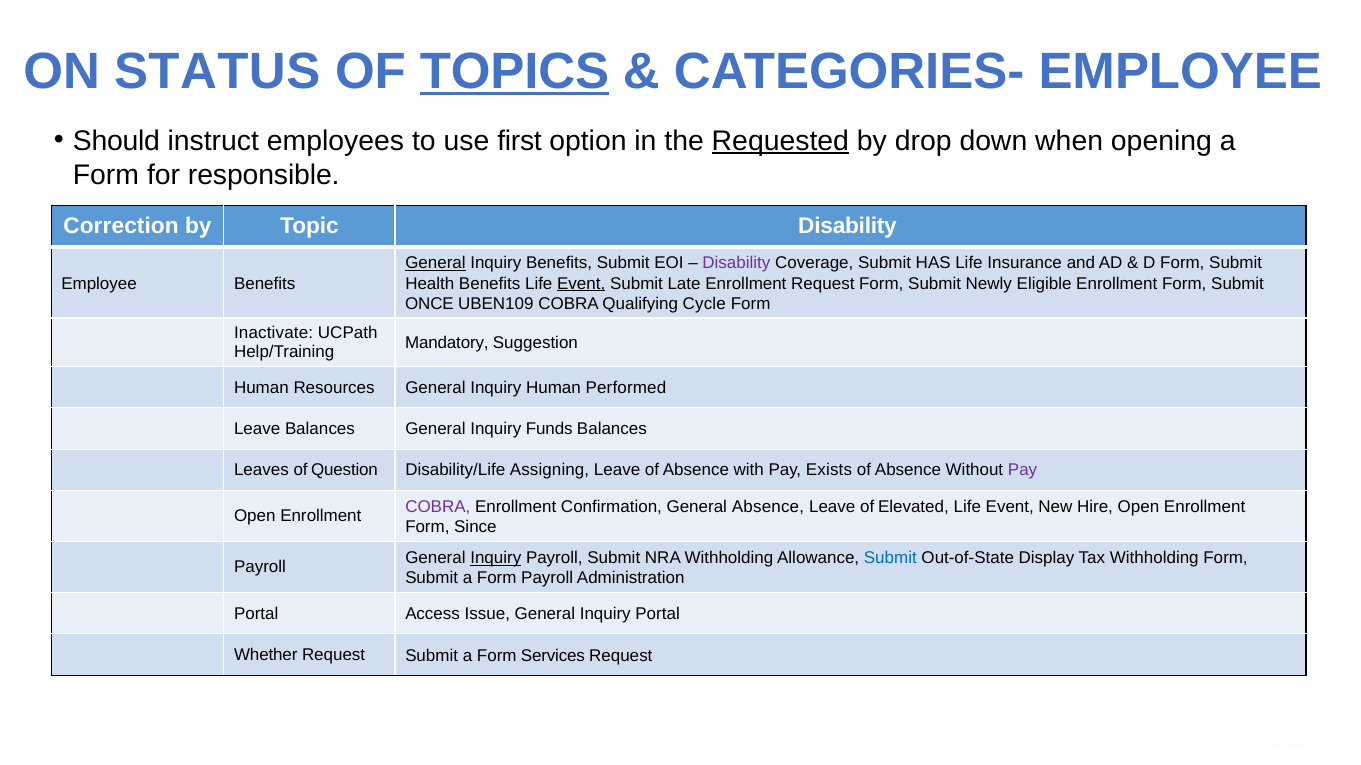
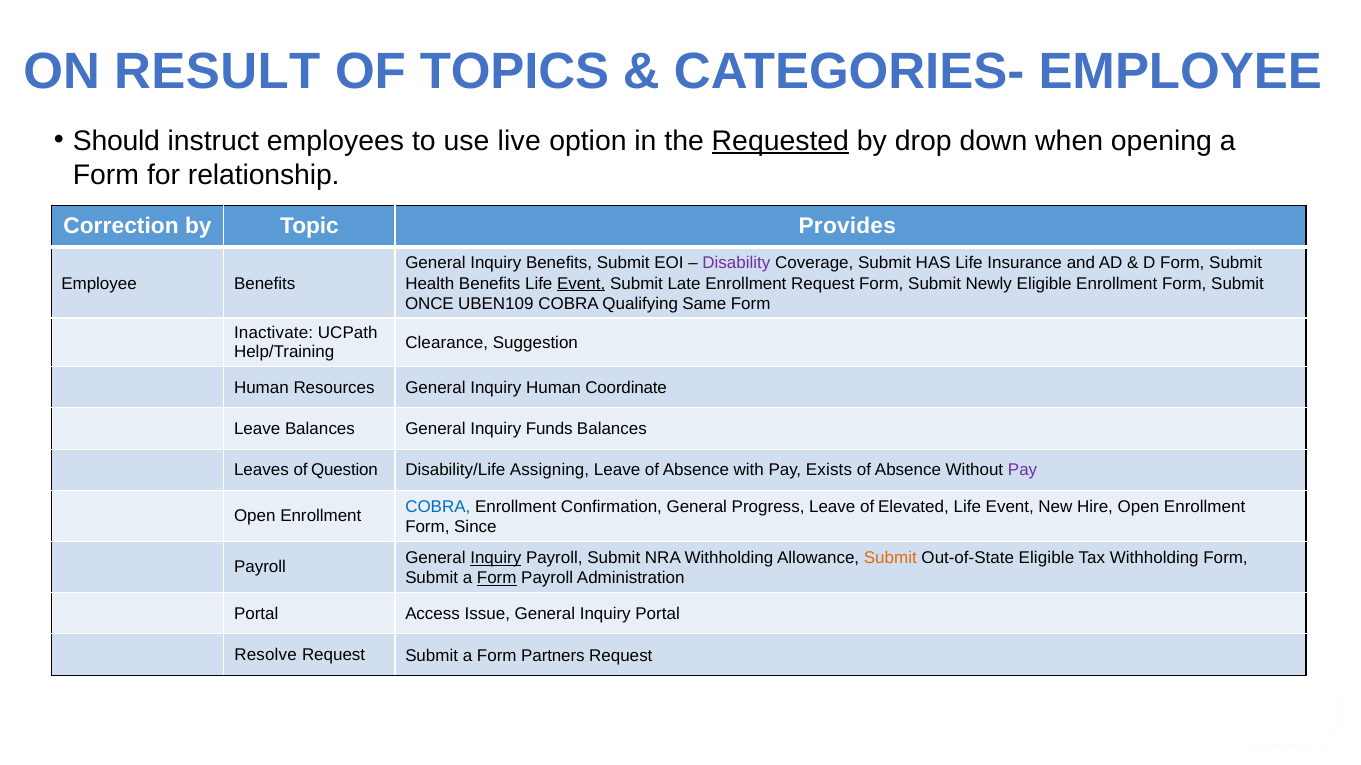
STATUS: STATUS -> RESULT (217, 72)
TOPICS underline: present -> none (515, 72)
first: first -> live (519, 141)
responsible: responsible -> relationship (264, 175)
Topic Disability: Disability -> Provides (847, 227)
General underline: present -> none (435, 263)
Cycle: Cycle -> Same (704, 304)
Mandatory: Mandatory -> Clearance (447, 343)
Performed: Performed -> Coordinate (626, 388)
COBRA colour: purple -> blue (438, 507)
General Absence: Absence -> Progress (768, 507)
Submit colour: blue -> orange (890, 558)
Out-of-State Display: Display -> Eligible (1046, 558)
Form underline: none -> present (497, 579)
Whether: Whether -> Resolve (266, 655)
Services: Services -> Partners (553, 656)
